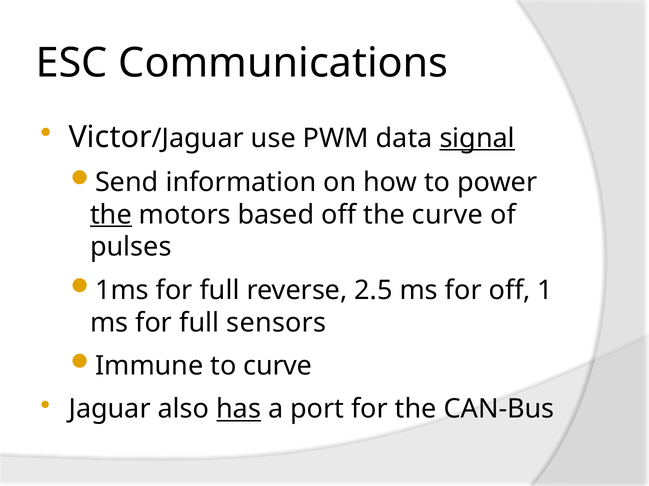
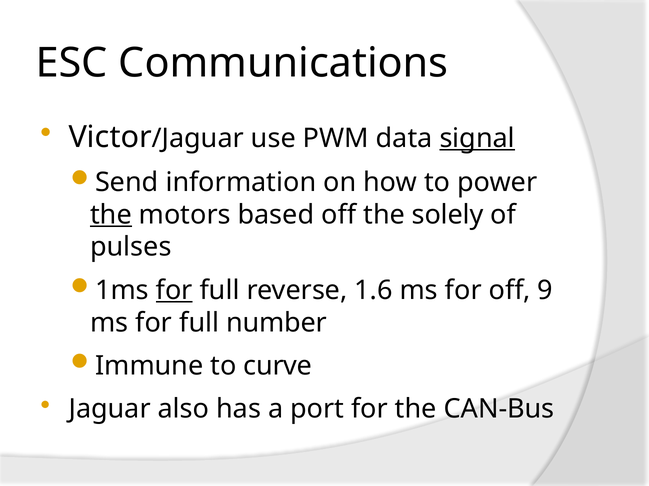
the curve: curve -> solely (448, 215)
for underline: none -> present (174, 291)
2.5: 2.5 -> 1.6 (374, 291)
1: 1 -> 9 (545, 291)
sensors: sensors -> number (277, 323)
has underline: present -> none (239, 410)
